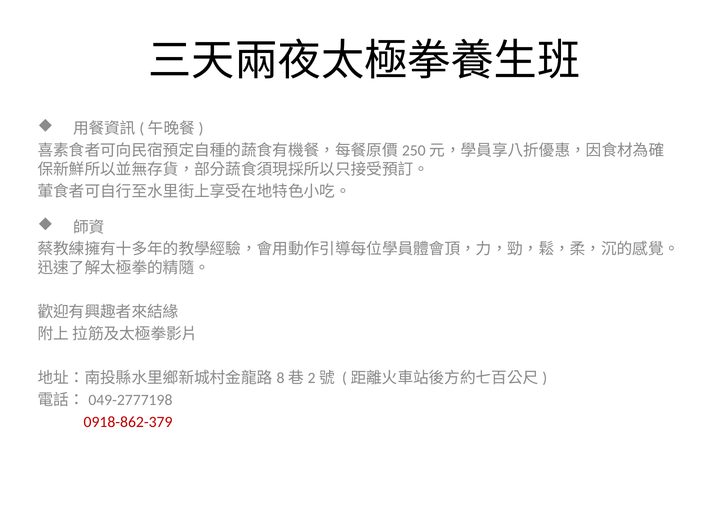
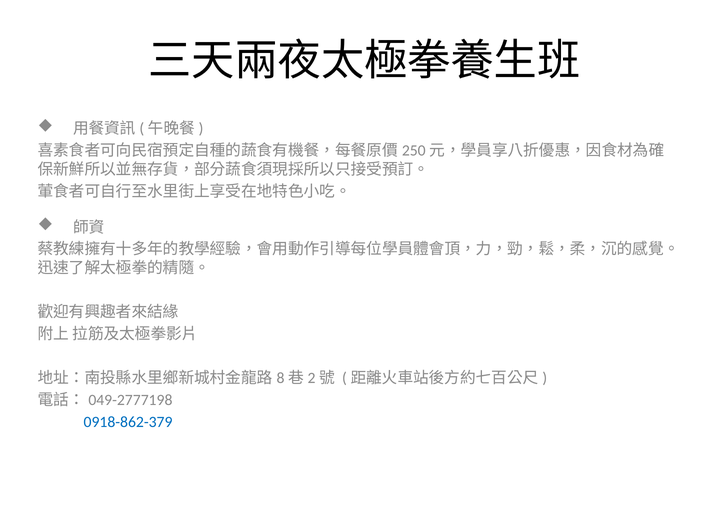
0918-862-379 colour: red -> blue (128, 422)
